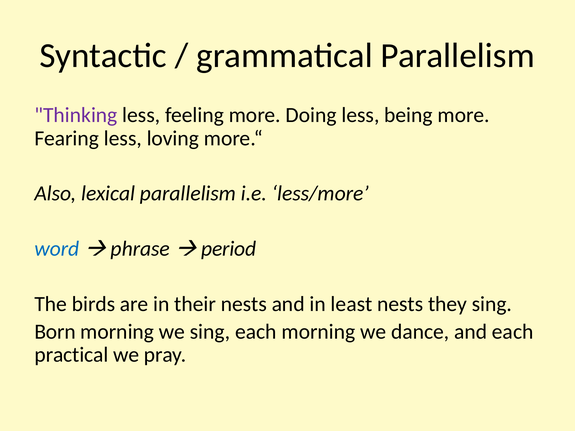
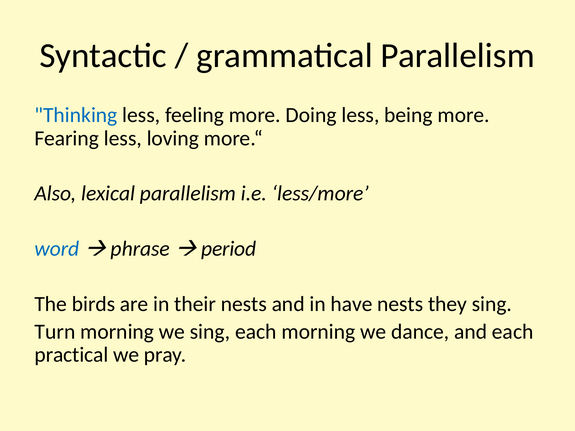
Thinking colour: purple -> blue (76, 115)
least: least -> have (352, 304)
Born: Born -> Turn (55, 332)
